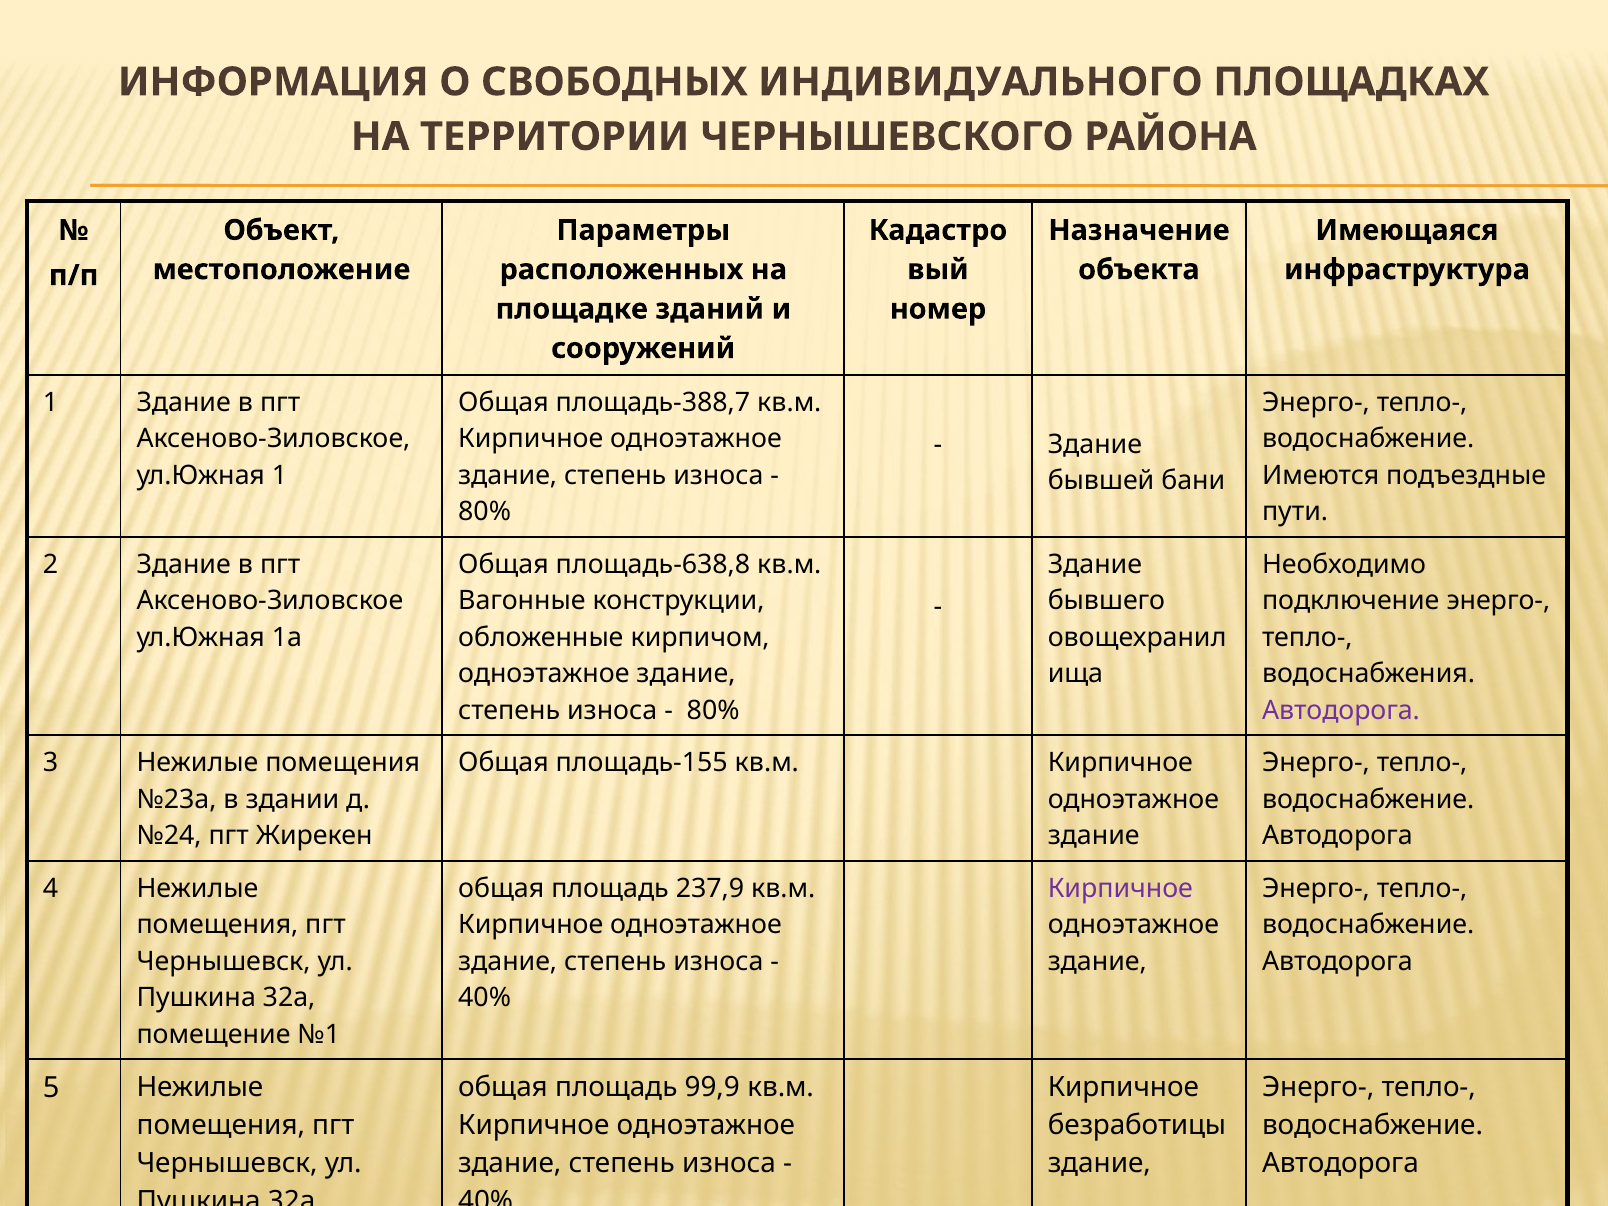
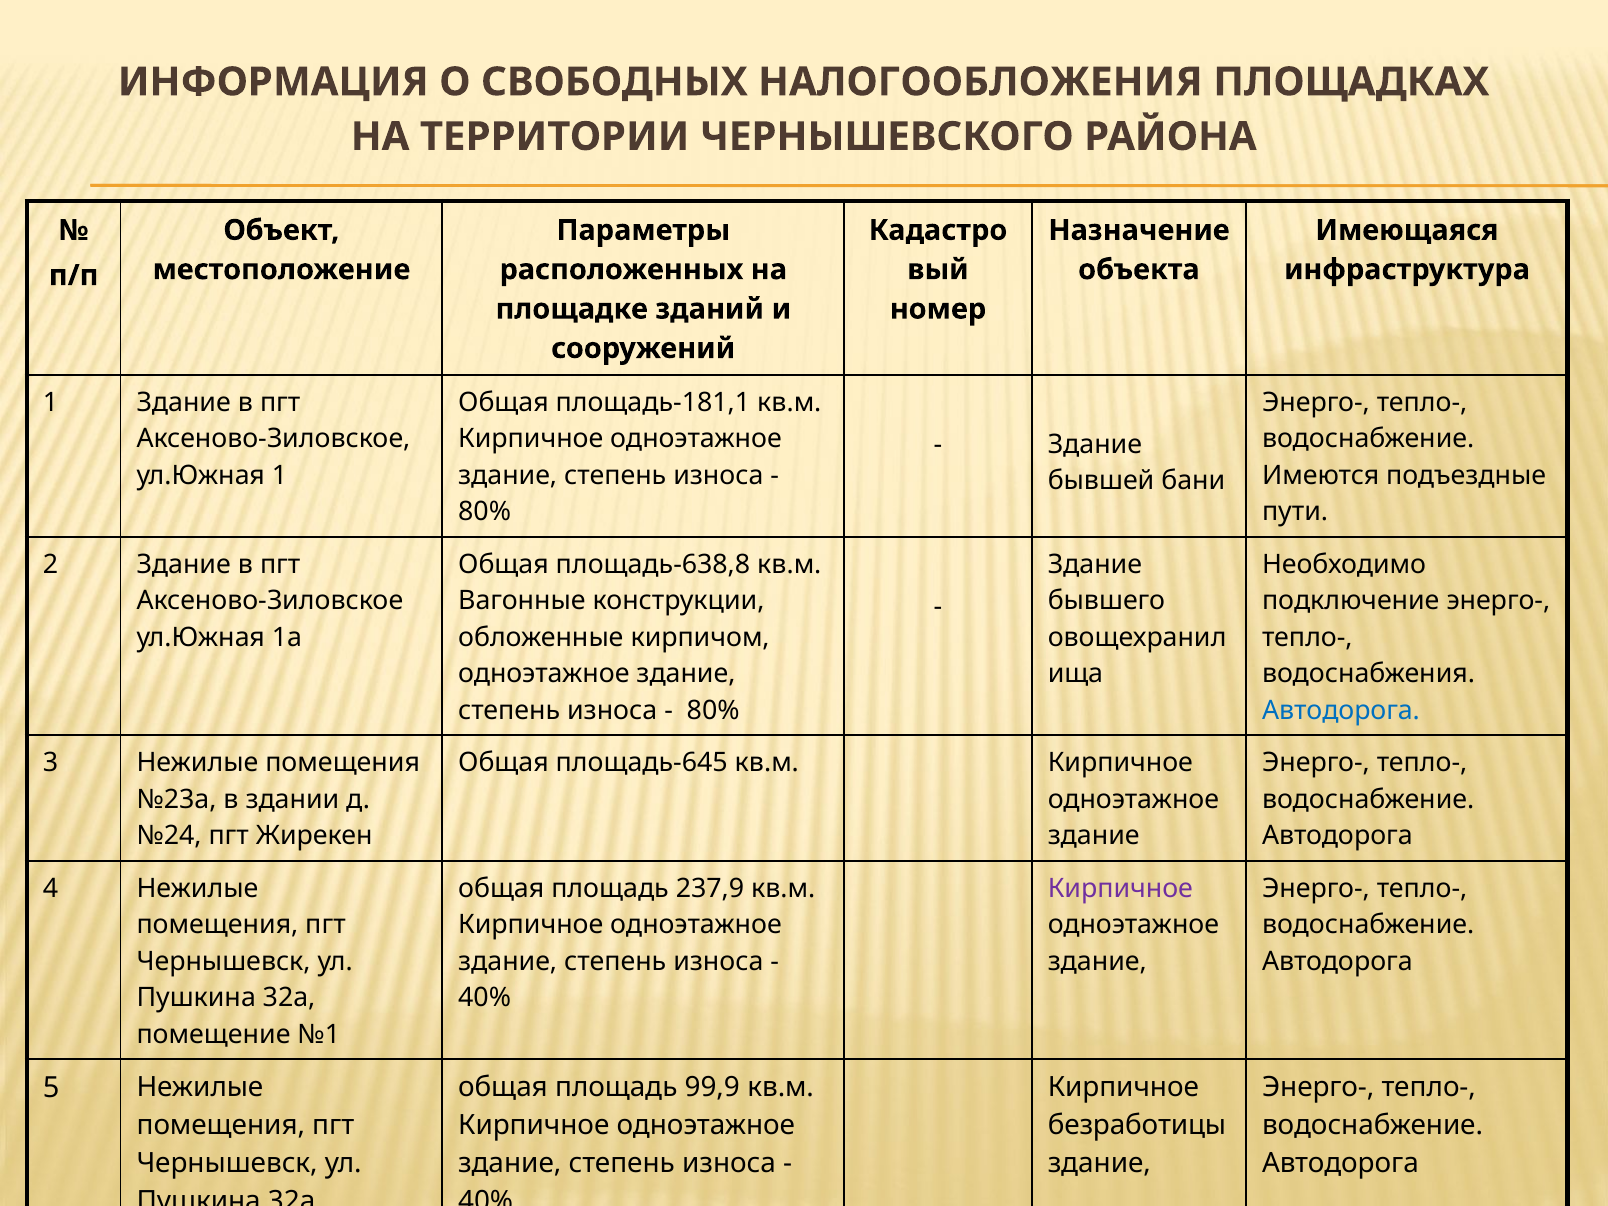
ИНДИВИДУАЛЬНОГО: ИНДИВИДУАЛЬНОГО -> НАЛОГООБЛОЖЕНИЯ (980, 82)
площадь-388,7: площадь-388,7 -> площадь-181,1 (653, 403)
Автодорога colour: purple -> blue (1341, 710)
площадь-155: площадь-155 -> площадь-645 (642, 763)
